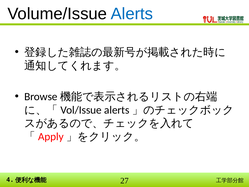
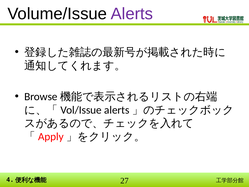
Alerts colour: blue -> purple (132, 14)
